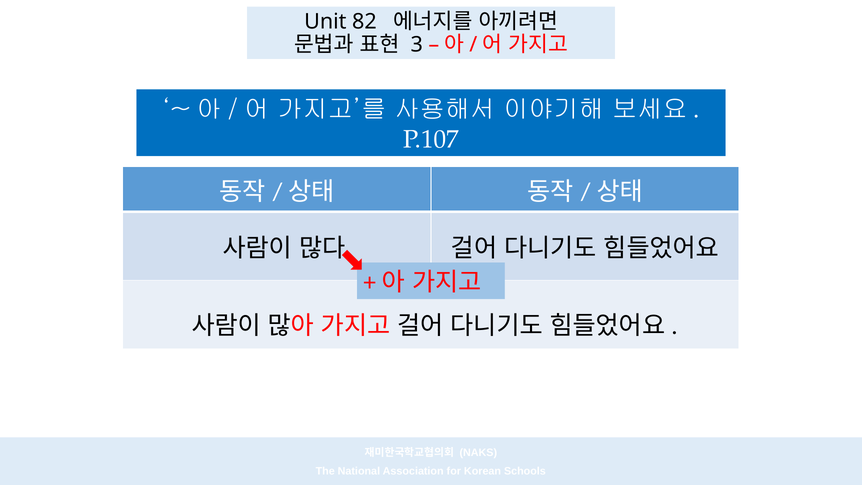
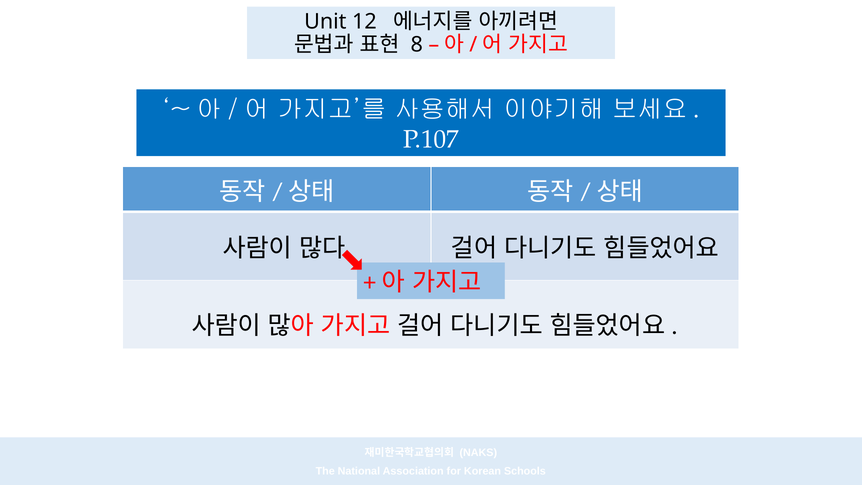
82: 82 -> 12 (364, 21)
3: 3 -> 8 (417, 45)
